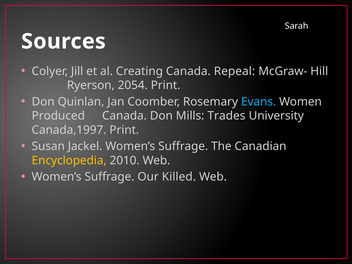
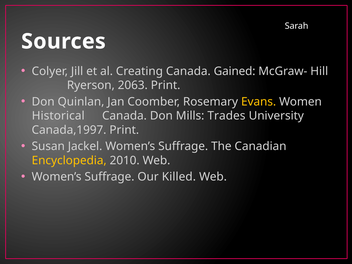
Repeal: Repeal -> Gained (235, 71)
2054: 2054 -> 2063 (133, 85)
Evans colour: light blue -> yellow (259, 102)
Produced: Produced -> Historical (58, 116)
